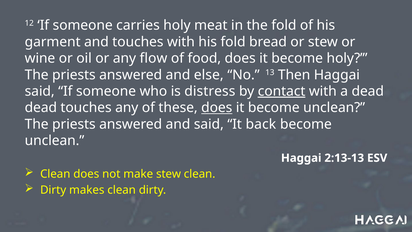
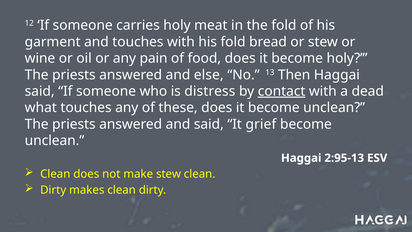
flow: flow -> pain (154, 58)
dead: dead -> what (41, 108)
does underline: present -> none (217, 108)
back: back -> grief (261, 124)
2:13-13: 2:13-13 -> 2:95-13 (344, 158)
